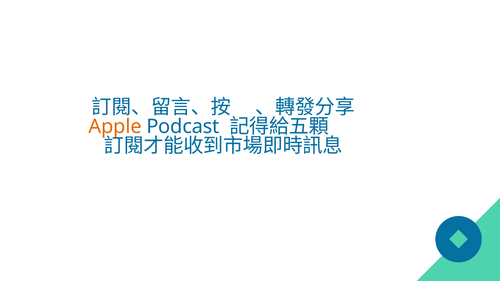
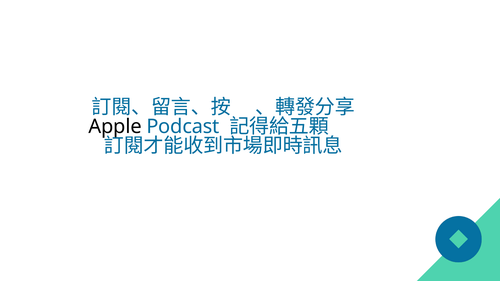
Apple colour: orange -> black (115, 127)
